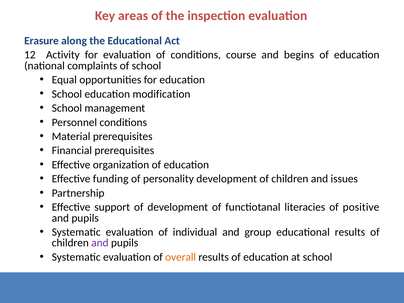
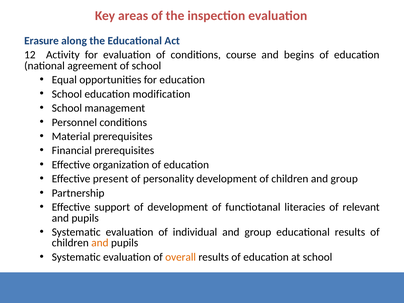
complaints: complaints -> agreement (92, 66)
funding: funding -> present (111, 179)
children and issues: issues -> group (344, 179)
positive: positive -> relevant (361, 207)
and colour: purple -> orange (100, 243)
